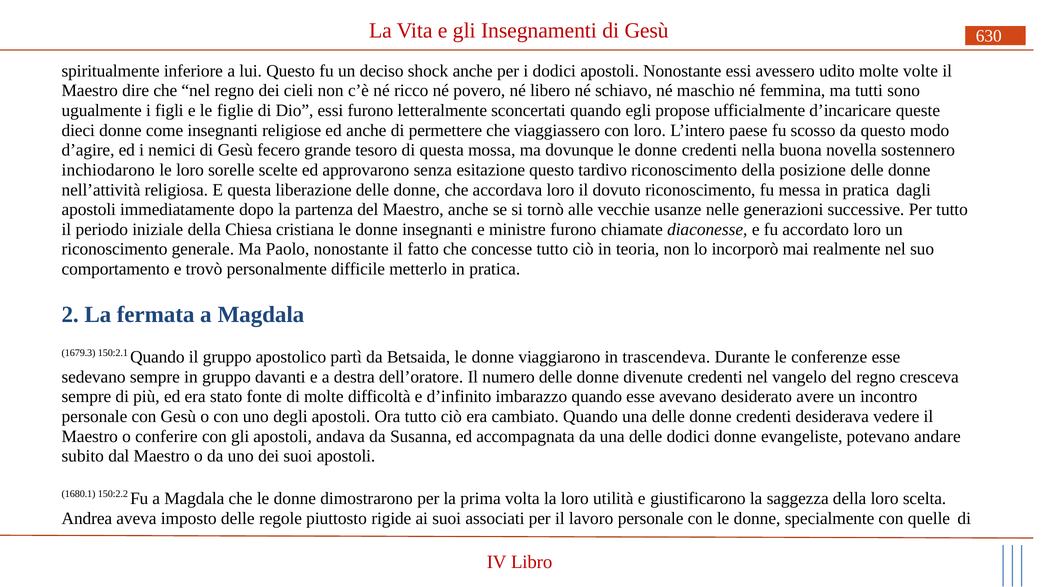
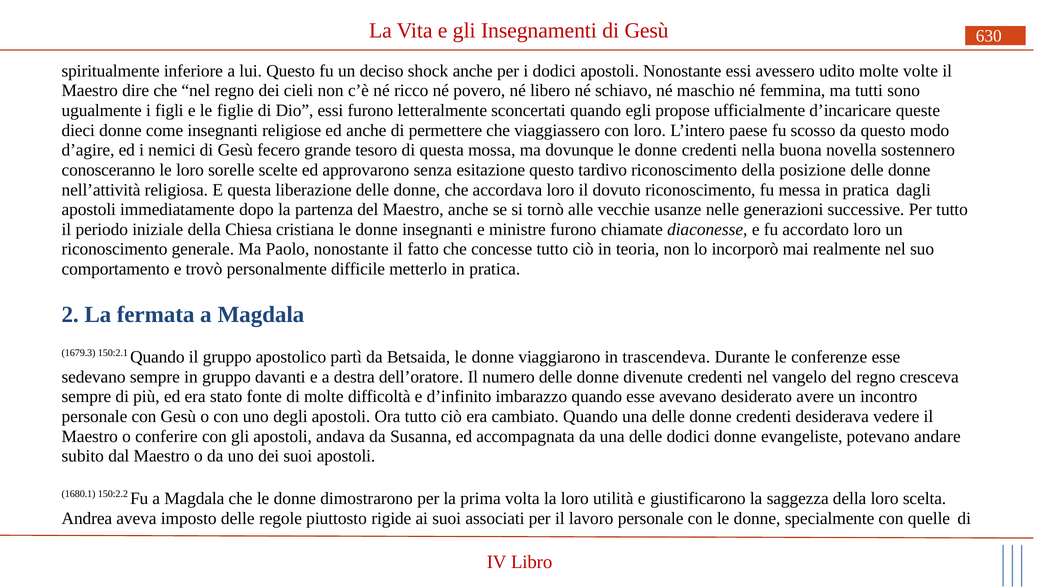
inchiodarono: inchiodarono -> conosceranno (108, 170)
